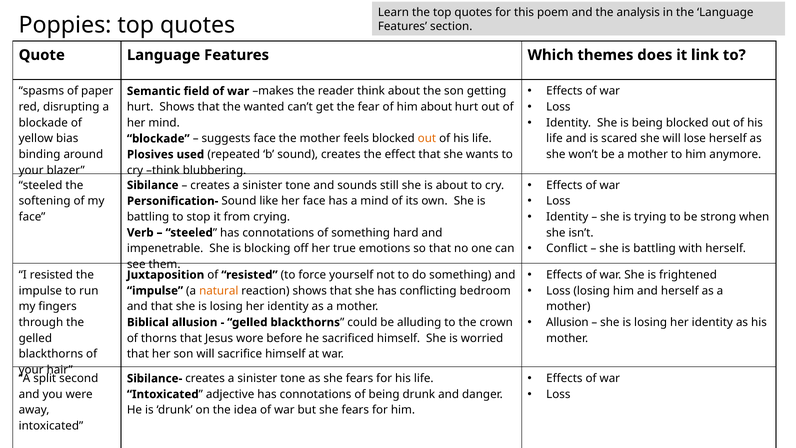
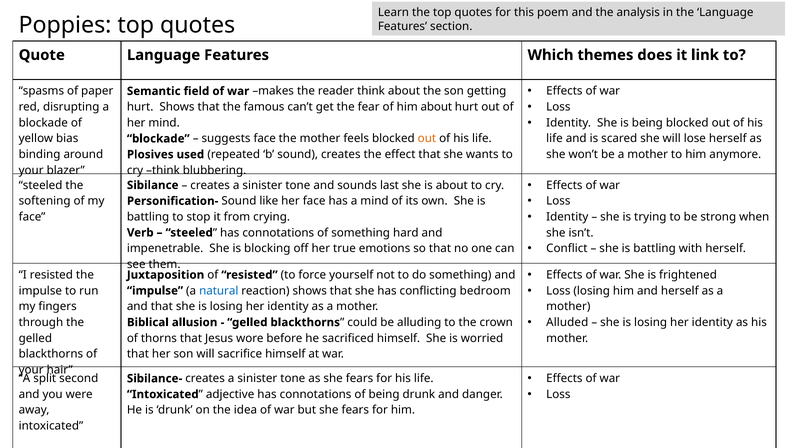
wanted: wanted -> famous (264, 107)
still: still -> last (389, 185)
natural colour: orange -> blue (219, 291)
Allusion: Allusion -> Alluded (567, 322)
